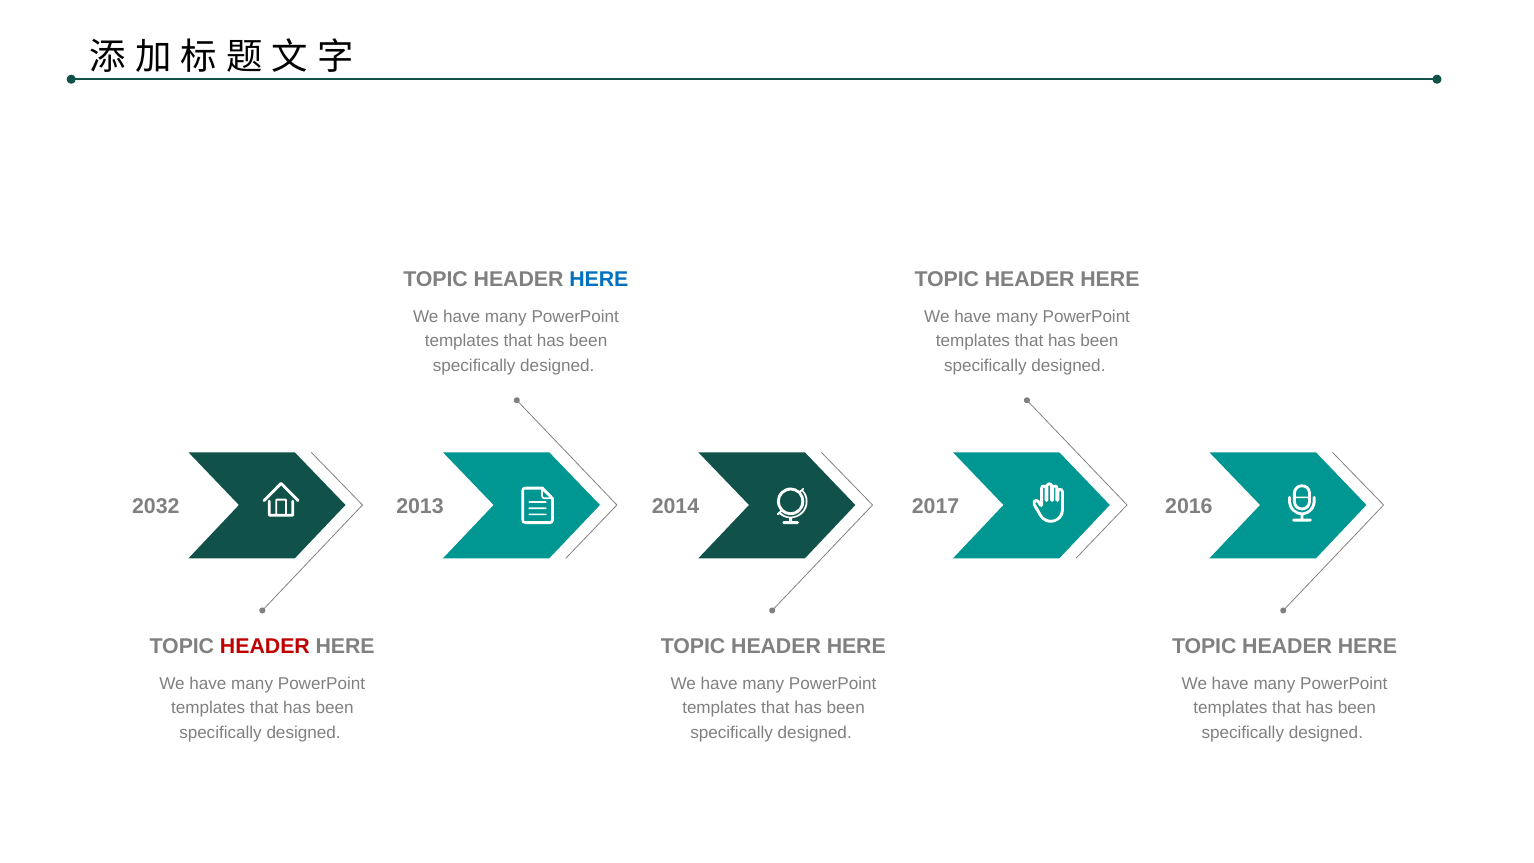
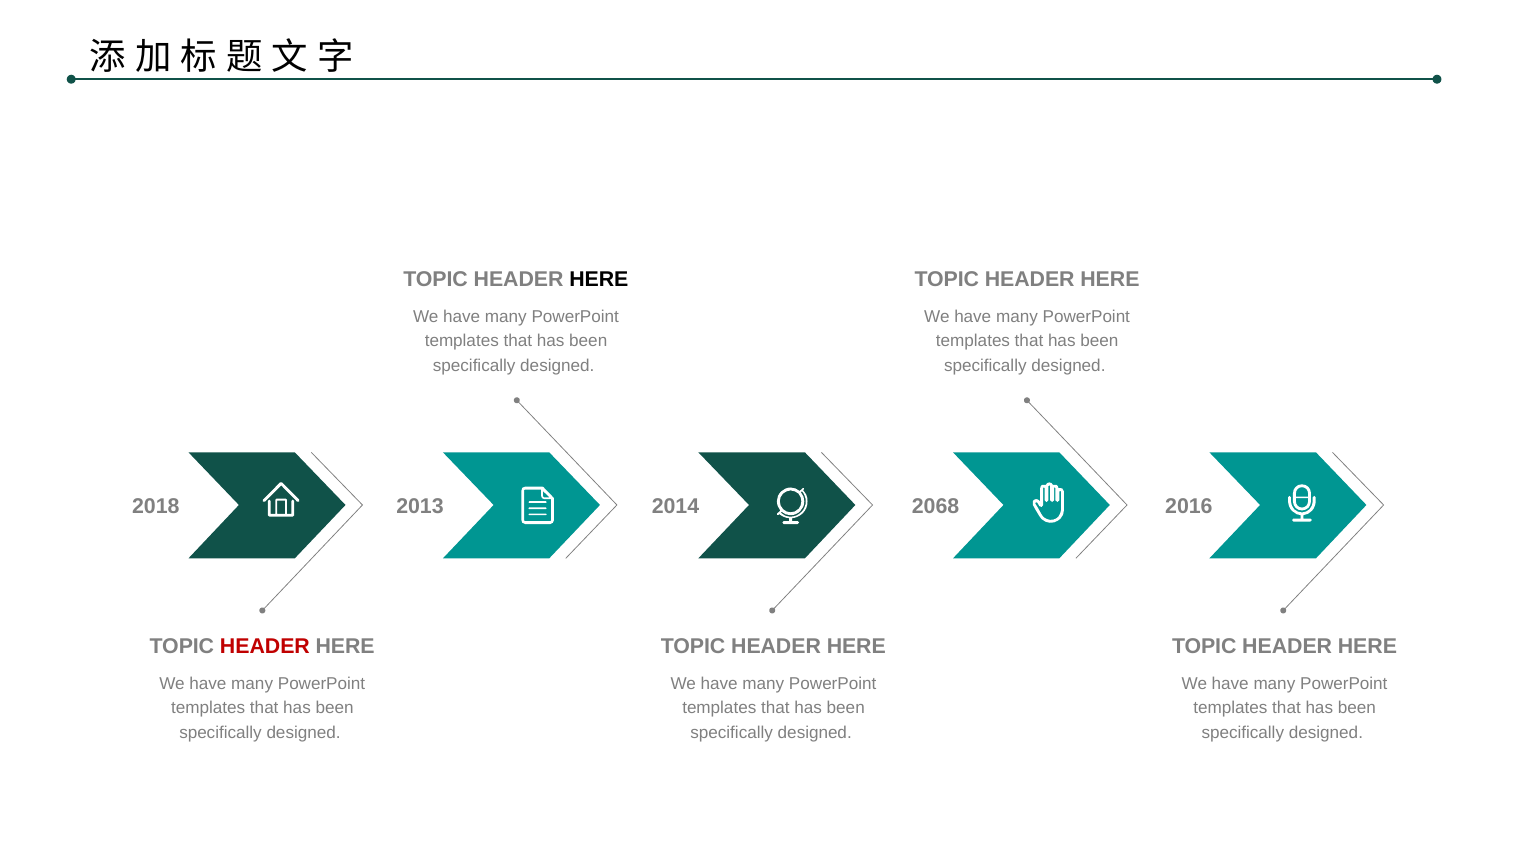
HERE colour: blue -> black (599, 279)
2032: 2032 -> 2018 (156, 507)
2017: 2017 -> 2068 (936, 507)
